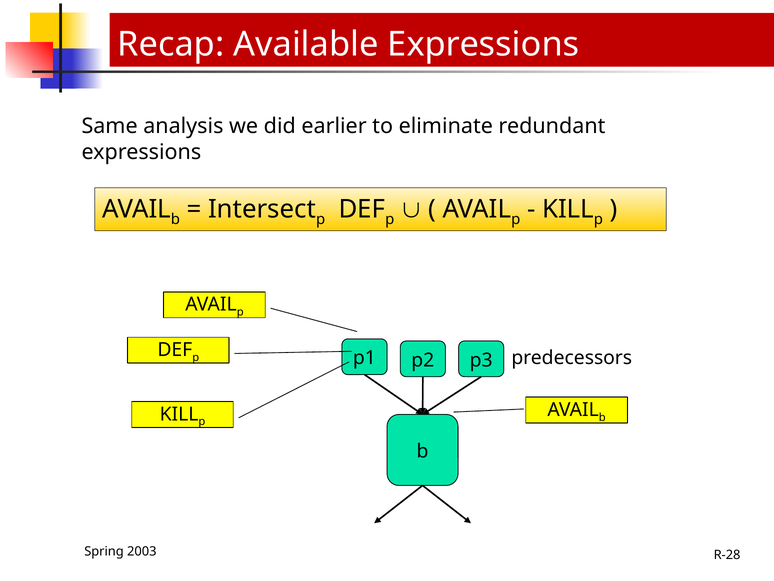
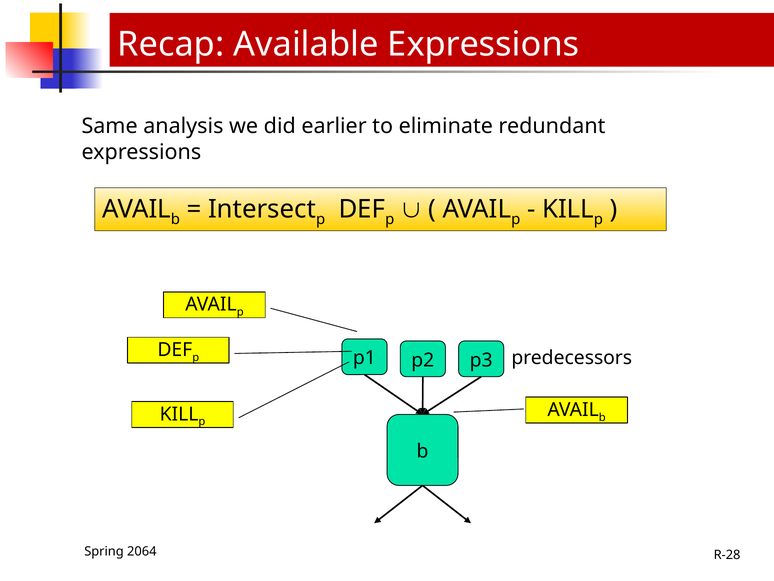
2003: 2003 -> 2064 (142, 551)
